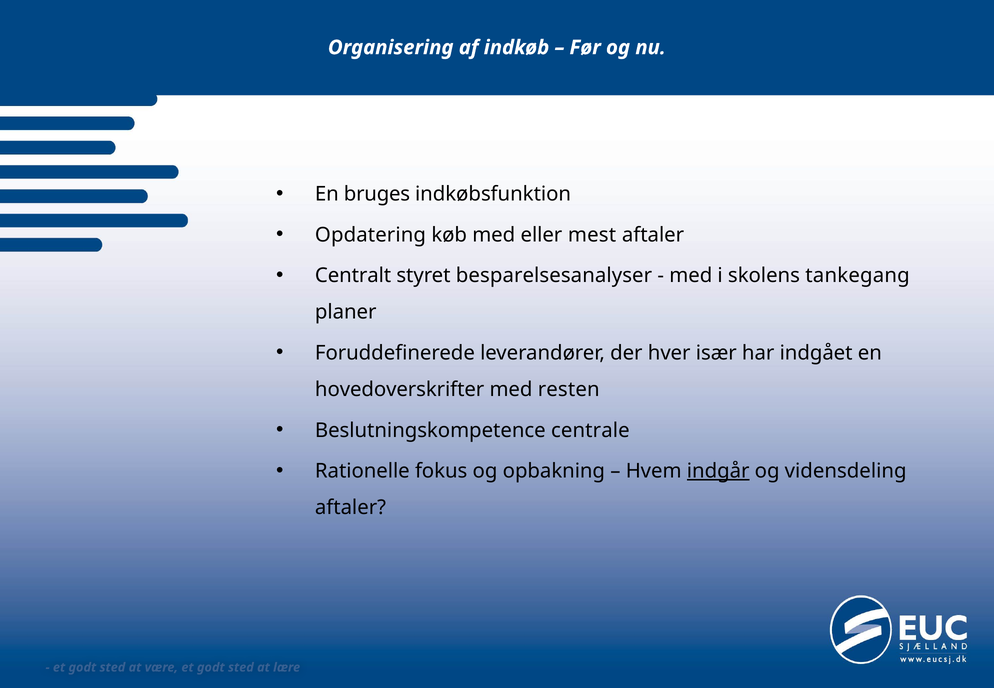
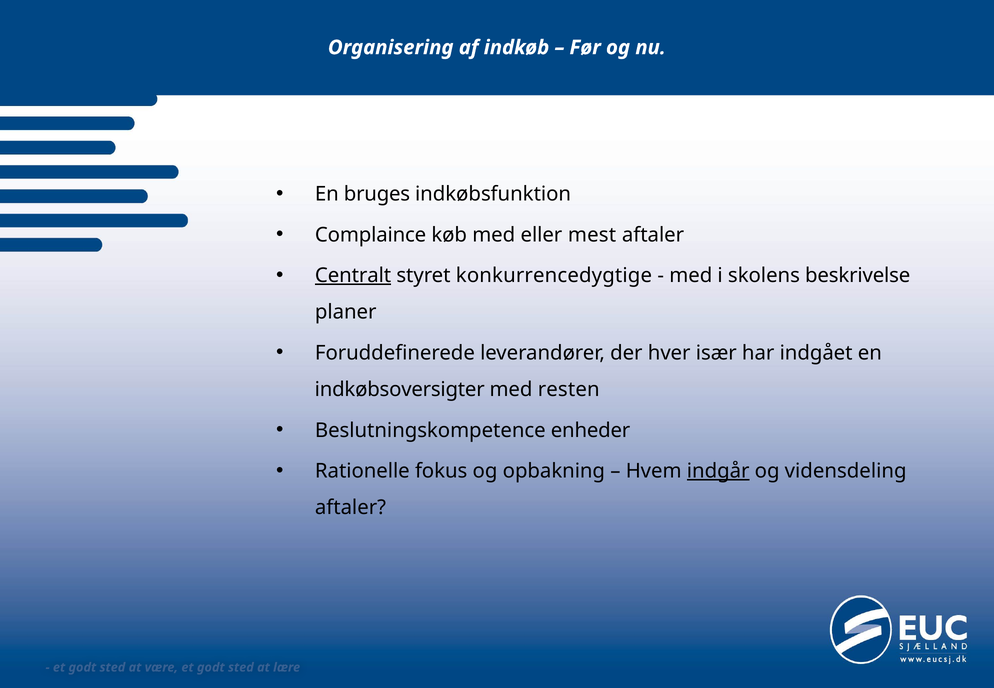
Opdatering: Opdatering -> Complaince (371, 235)
Centralt underline: none -> present (353, 276)
besparelsesanalyser: besparelsesanalyser -> konkurrencedygtige (554, 276)
tankegang: tankegang -> beskrivelse (858, 276)
hovedoverskrifter: hovedoverskrifter -> indkøbsoversigter (400, 390)
centrale: centrale -> enheder (591, 430)
